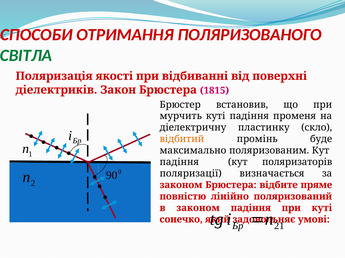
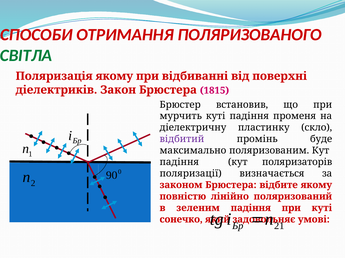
Поляризація якості: якості -> якому (114, 76)
відбитий colour: orange -> purple (182, 139)
відбите пряме: пряме -> якому (316, 185)
в законом: законом -> зеленим (198, 208)
